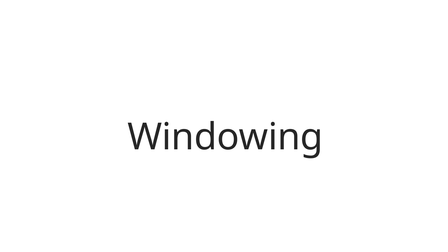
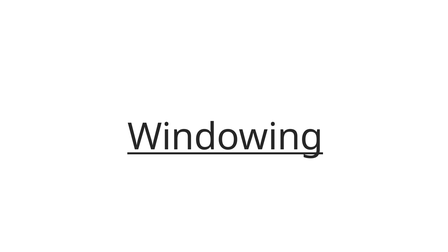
Windowing underline: none -> present (225, 137)
